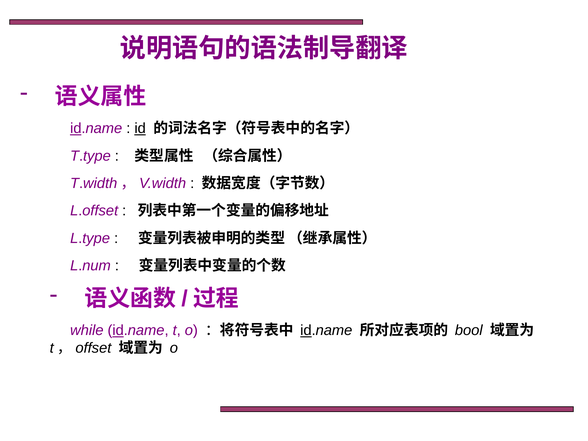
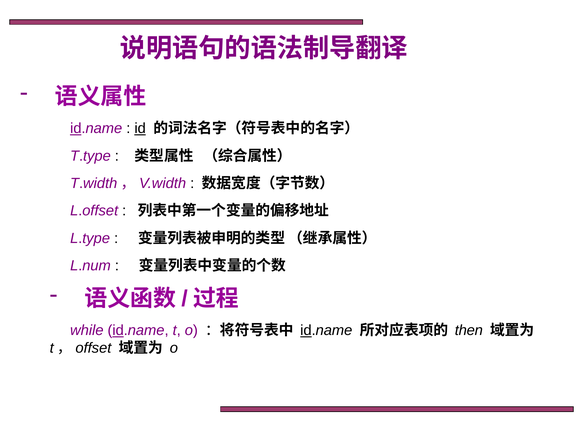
bool: bool -> then (469, 330)
